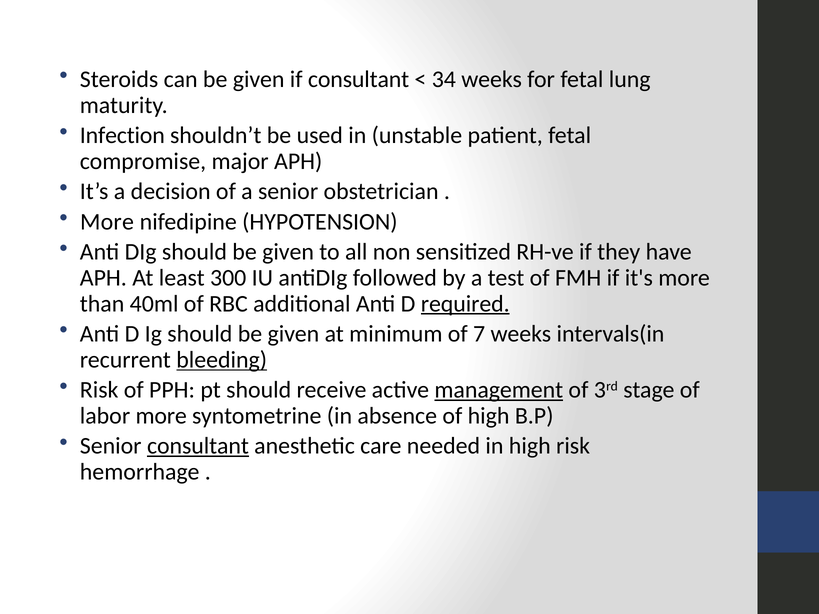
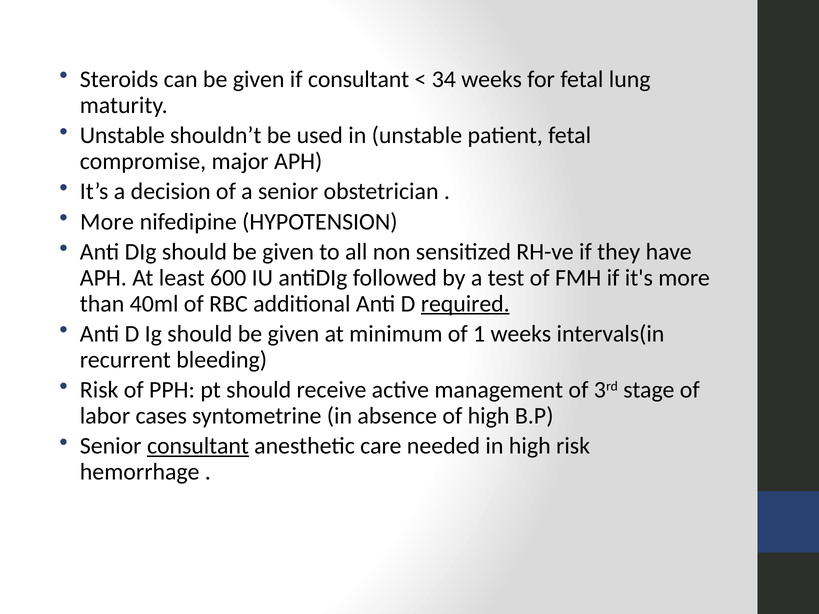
Infection: Infection -> Unstable (122, 136)
300: 300 -> 600 (228, 278)
7: 7 -> 1 (479, 334)
bleeding underline: present -> none (222, 360)
management underline: present -> none (499, 390)
labor more: more -> cases (161, 416)
